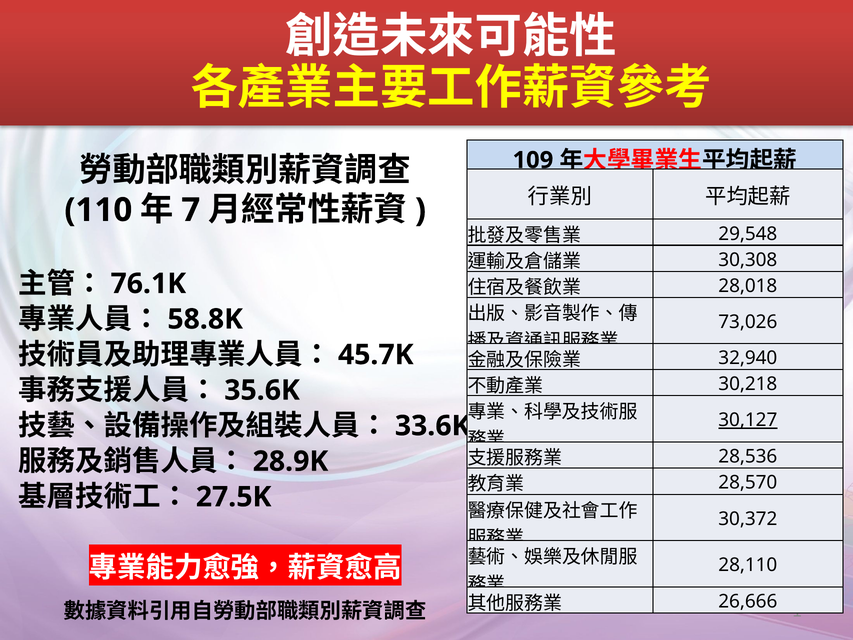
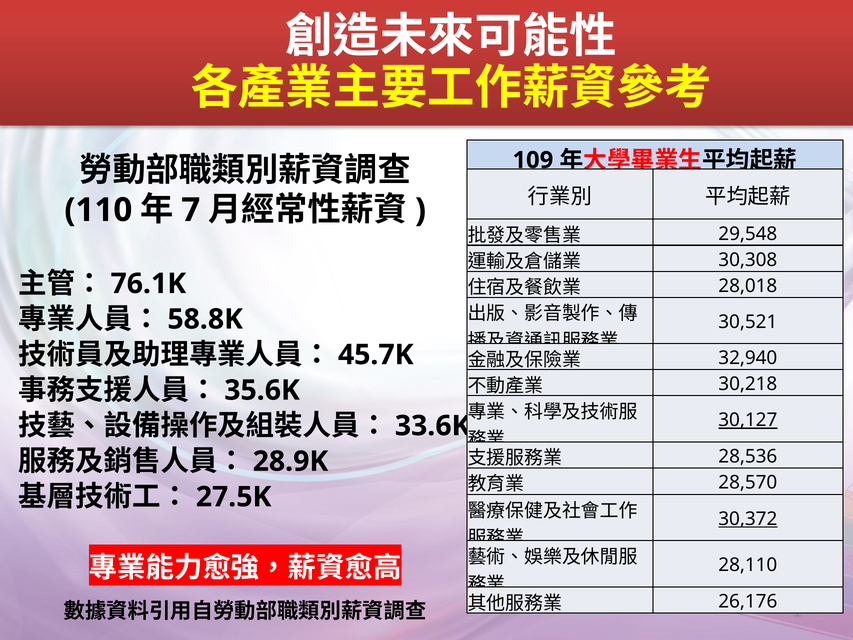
73,026: 73,026 -> 30,521 (748, 322)
30,372 underline: none -> present (748, 519)
26,666: 26,666 -> 26,176 (748, 601)
